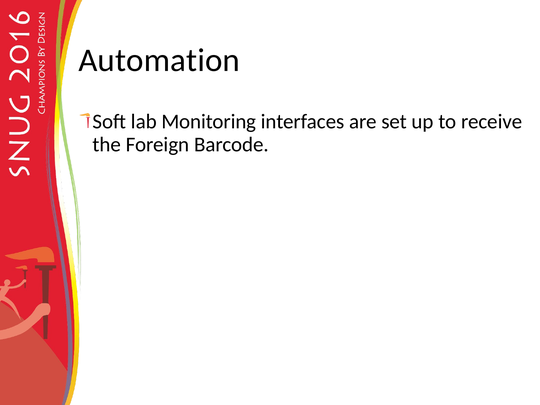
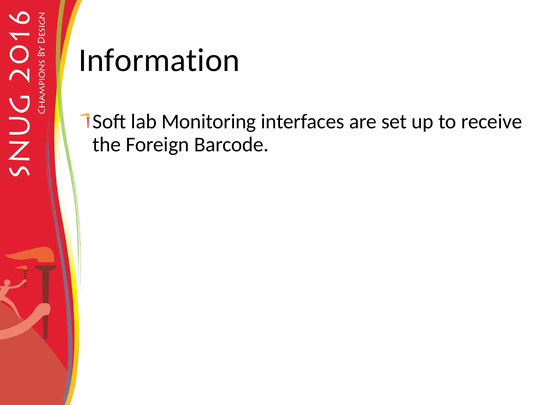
Automation: Automation -> Information (159, 60)
